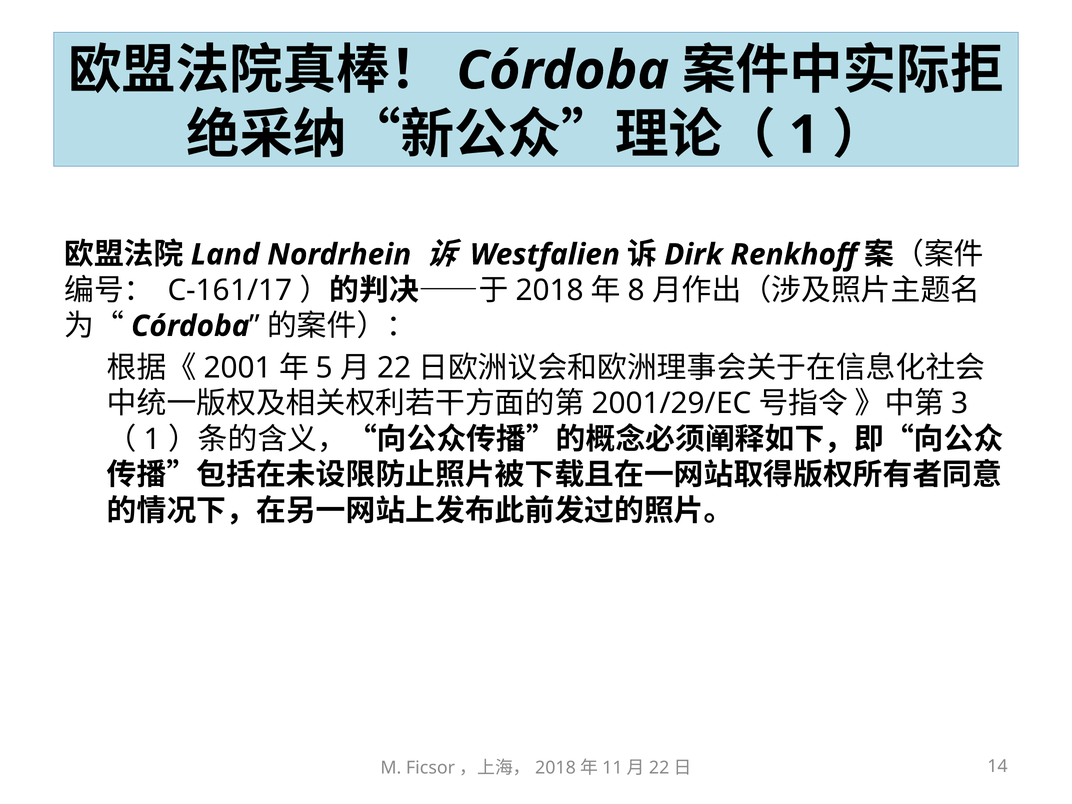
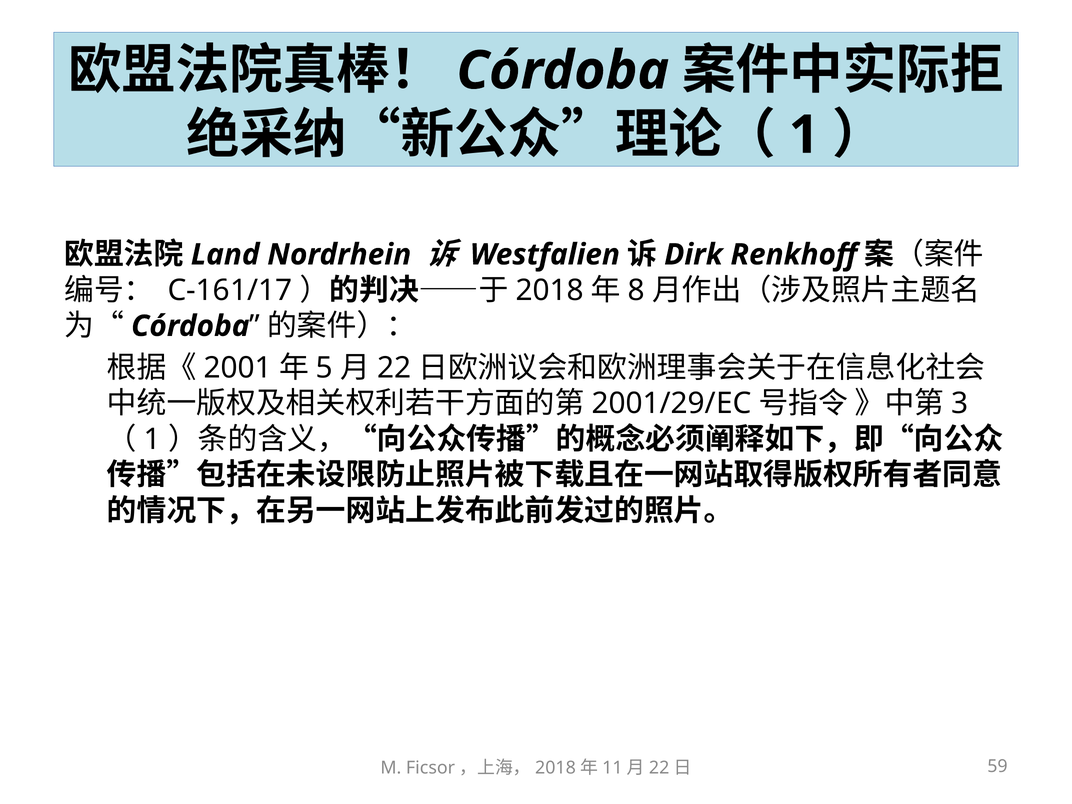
14: 14 -> 59 (997, 766)
